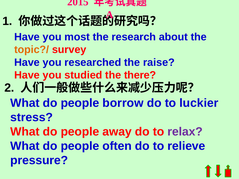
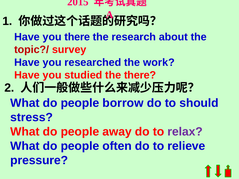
you most: most -> there (77, 37)
topic?/ colour: orange -> red (32, 50)
raise: raise -> work (159, 62)
luckier: luckier -> should (199, 103)
